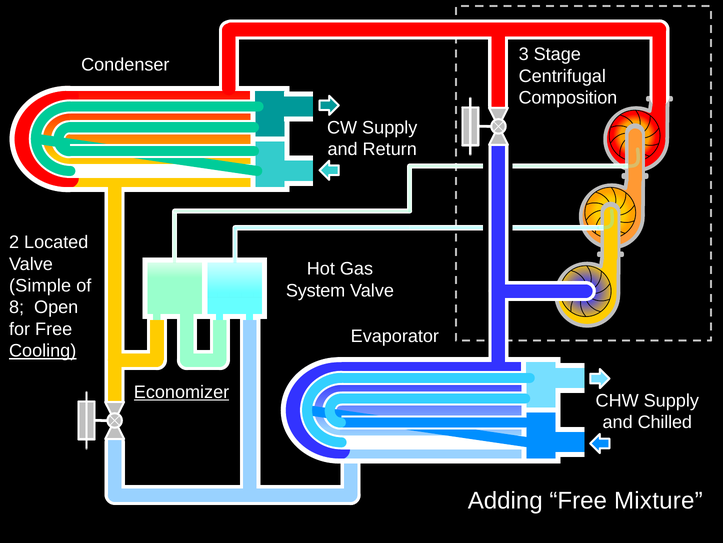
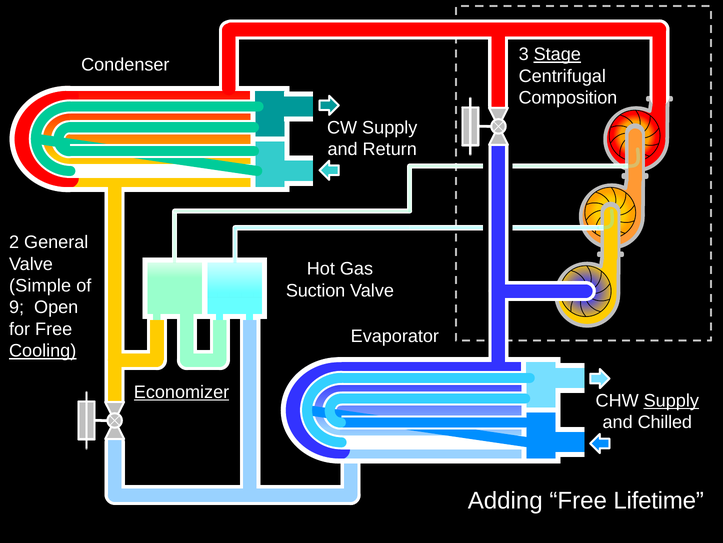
Stage underline: none -> present (557, 54)
Located: Located -> General (56, 242)
System: System -> Suction (316, 290)
8: 8 -> 9 (17, 307)
Supply underline: none -> present (671, 400)
Mixture: Mixture -> Lifetime (659, 500)
